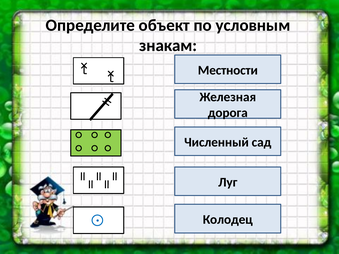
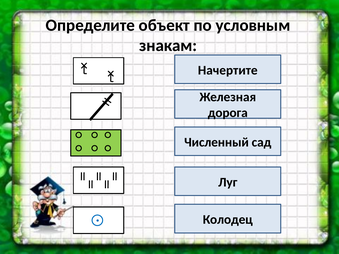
Местности: Местности -> Начертите (228, 70)
